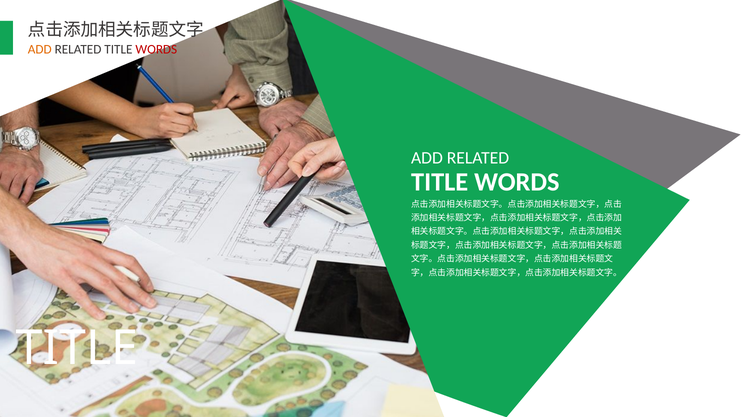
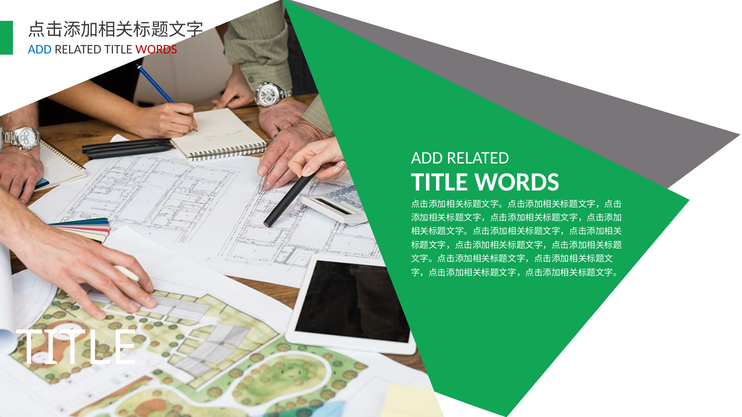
ADD colour: orange -> blue (40, 49)
